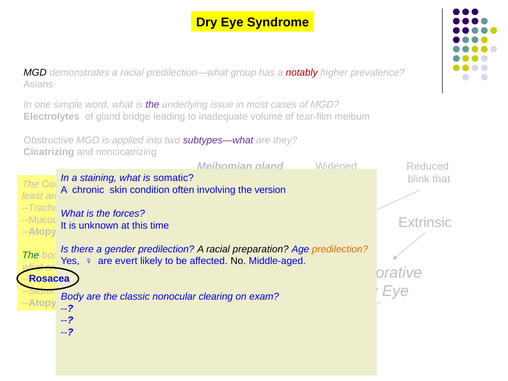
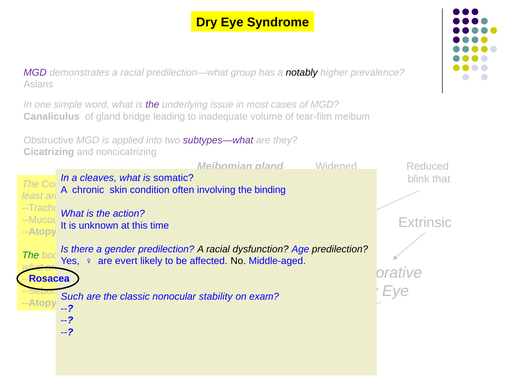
MGD colour: black -> purple (35, 72)
notably colour: red -> black (302, 72)
Electrolytes: Electrolytes -> Canaliculus (52, 116)
staining: staining -> cleaves (98, 178)
version: version -> binding (270, 190)
forces: forces -> action (129, 214)
preparation: preparation -> dysfunction (261, 249)
predilection colour: orange -> black (340, 249)
Body: Body -> Such (72, 297)
clearing: clearing -> stability (216, 297)
